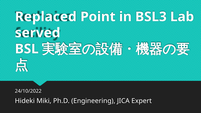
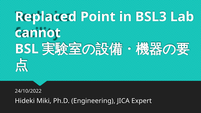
served: served -> cannot (38, 33)
